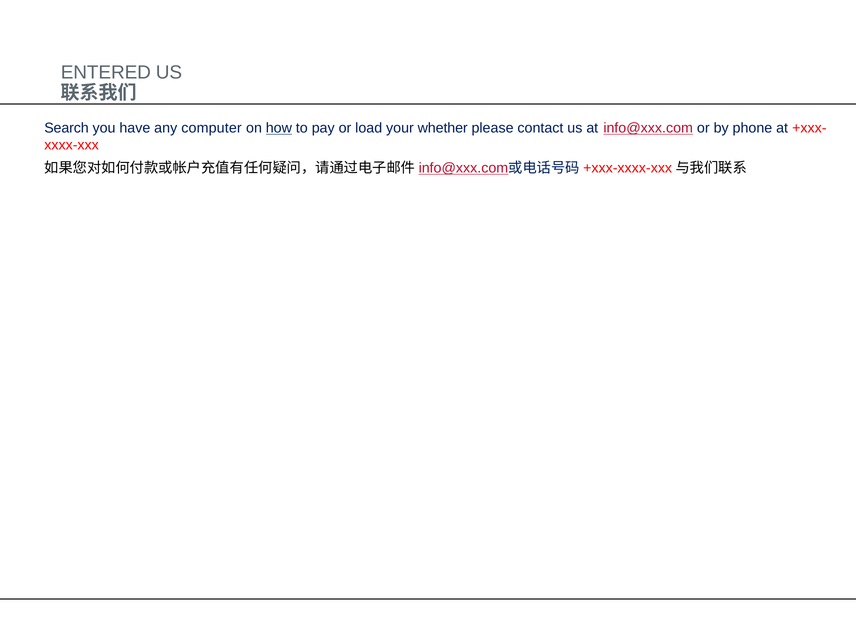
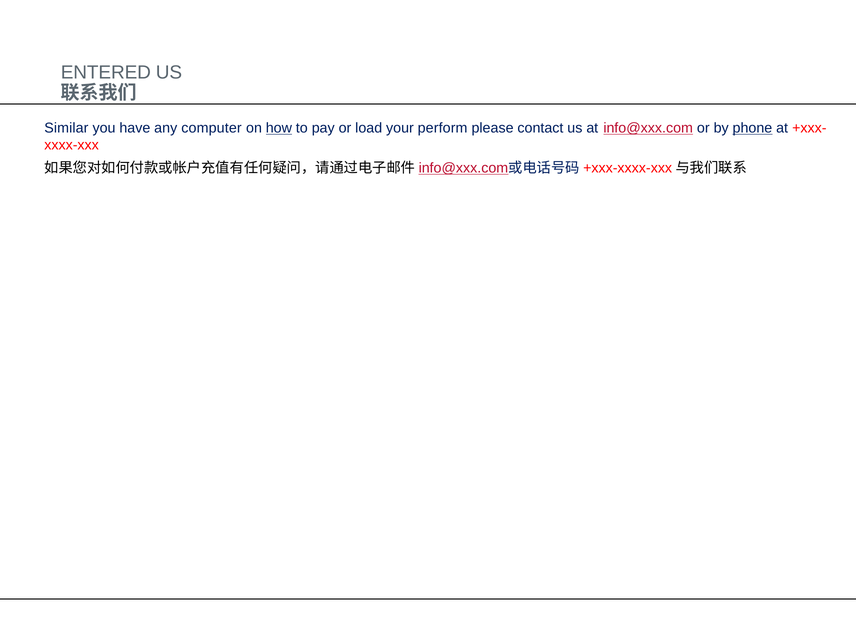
Search: Search -> Similar (66, 128)
whether: whether -> perform (443, 128)
phone underline: none -> present (752, 128)
